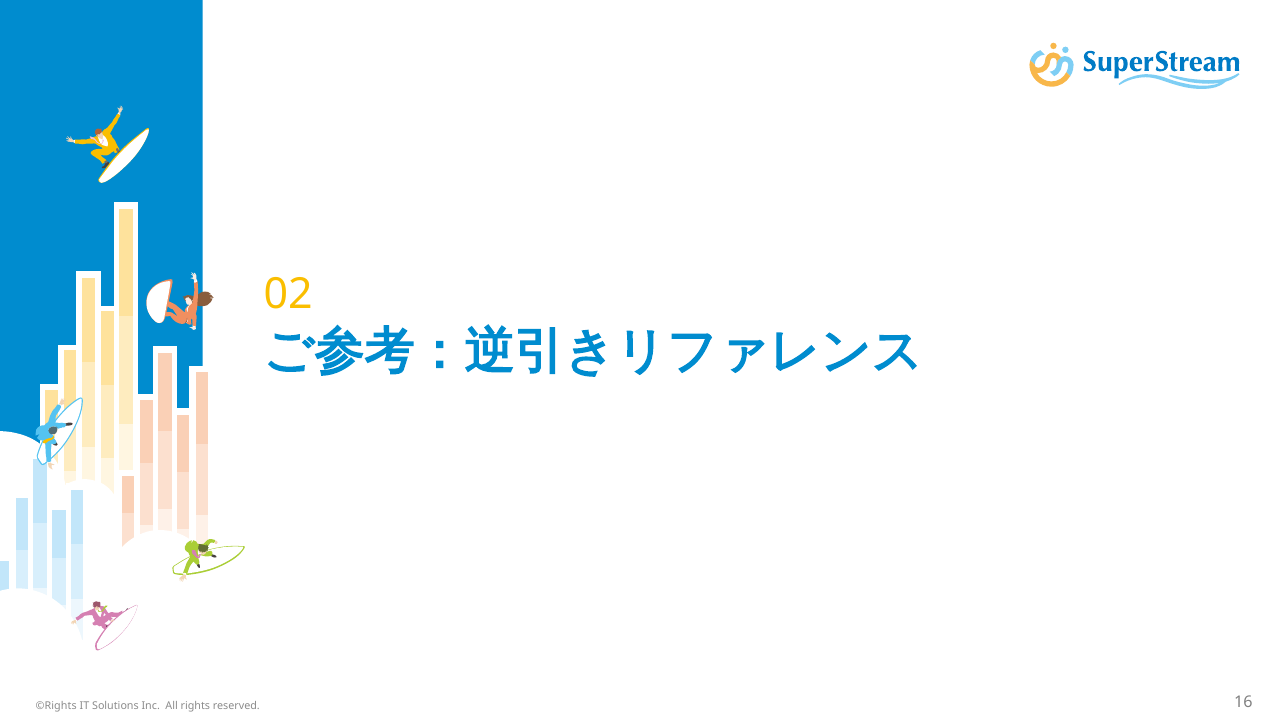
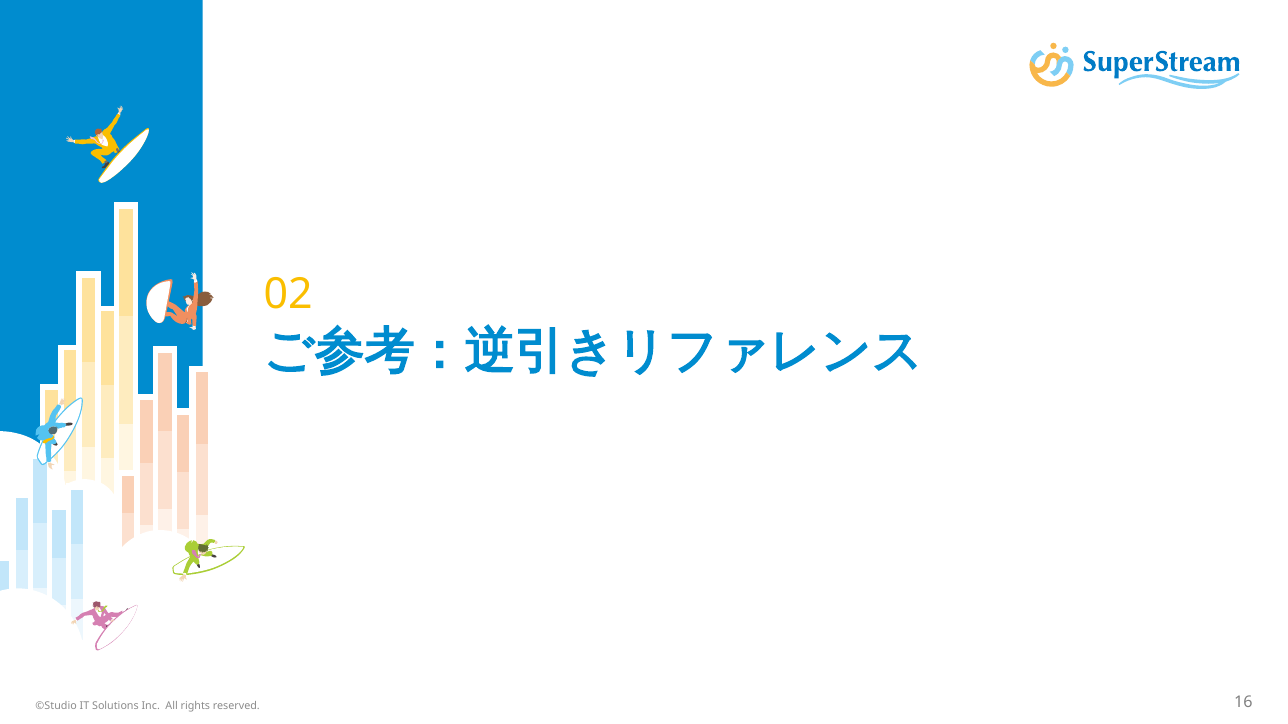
©Rights: ©Rights -> ©Studio (56, 706)
